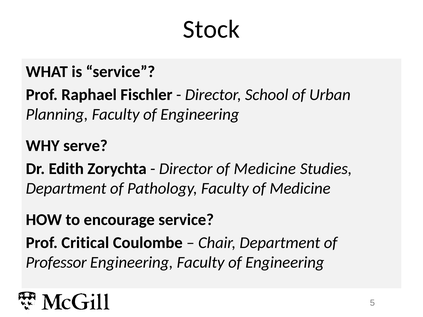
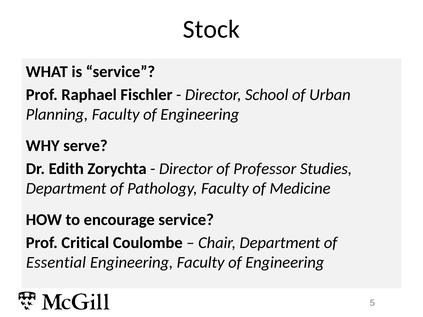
Director of Medicine: Medicine -> Professor (265, 169)
Professor: Professor -> Essential (56, 263)
